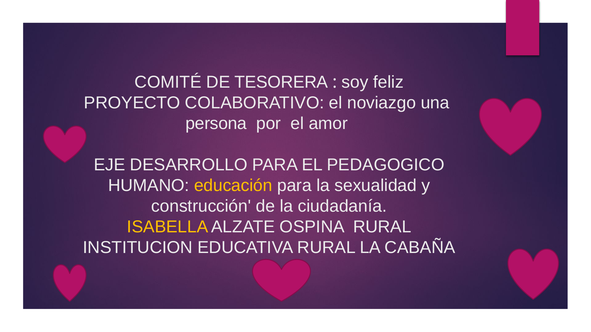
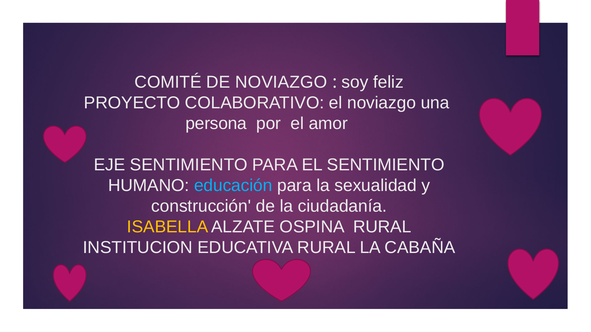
DE TESORERA: TESORERA -> NOVIAZGO (281, 82)
DESARROLLO: DESARROLLO -> SENTIMIENTO (189, 165)
EL PEDAGOGICO: PEDAGOGICO -> SENTIMIENTO (386, 165)
educación colour: yellow -> light blue (233, 186)
